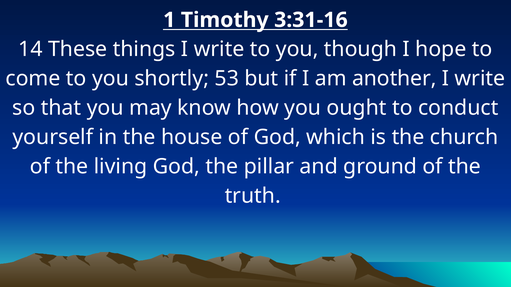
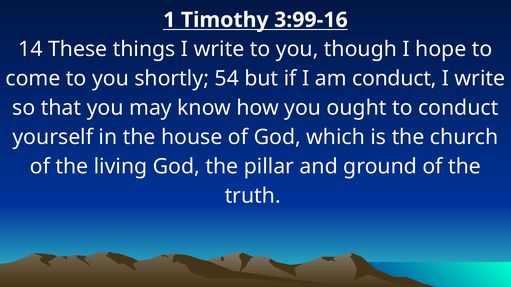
3:31-16: 3:31-16 -> 3:99-16 (311, 20)
53: 53 -> 54 (227, 79)
am another: another -> conduct (394, 79)
